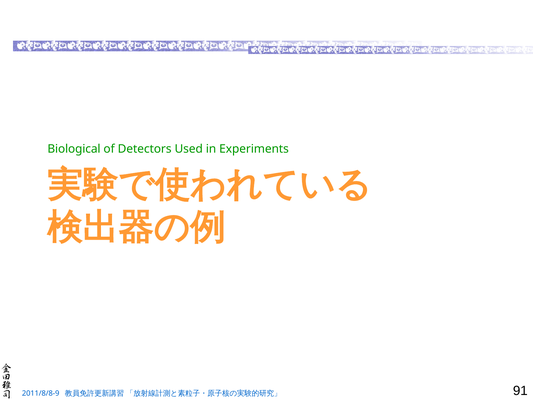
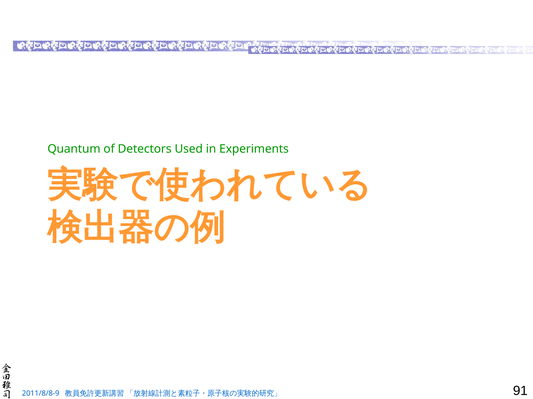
Biological: Biological -> Quantum (74, 149)
